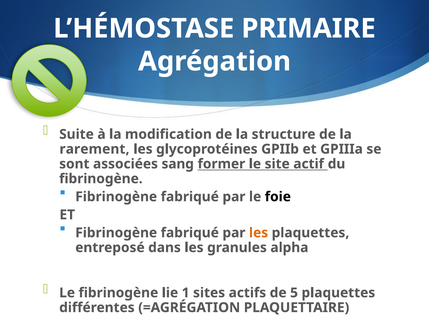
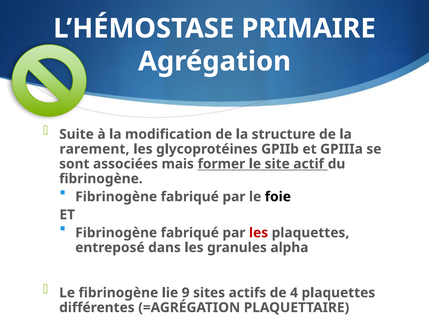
sang: sang -> mais (178, 164)
les colour: orange -> red (259, 233)
1: 1 -> 9 (186, 293)
5: 5 -> 4 (294, 293)
